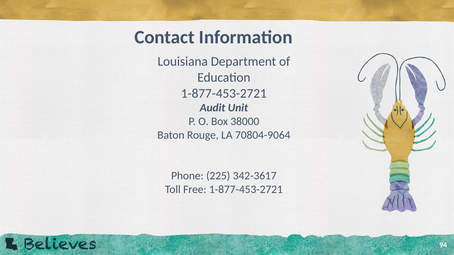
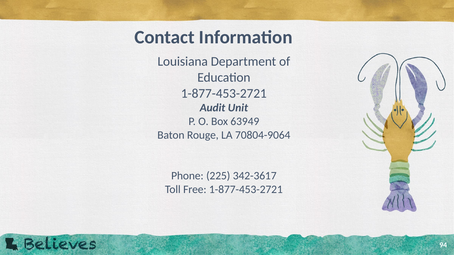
38000: 38000 -> 63949 (245, 122)
